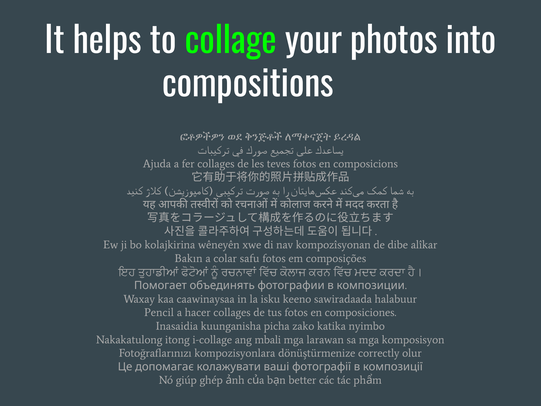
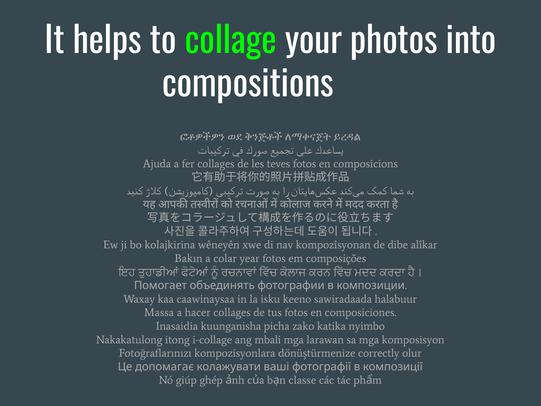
safu: safu -> year (250, 258)
Pencil: Pencil -> Massa (159, 312)
better: better -> classe (302, 380)
